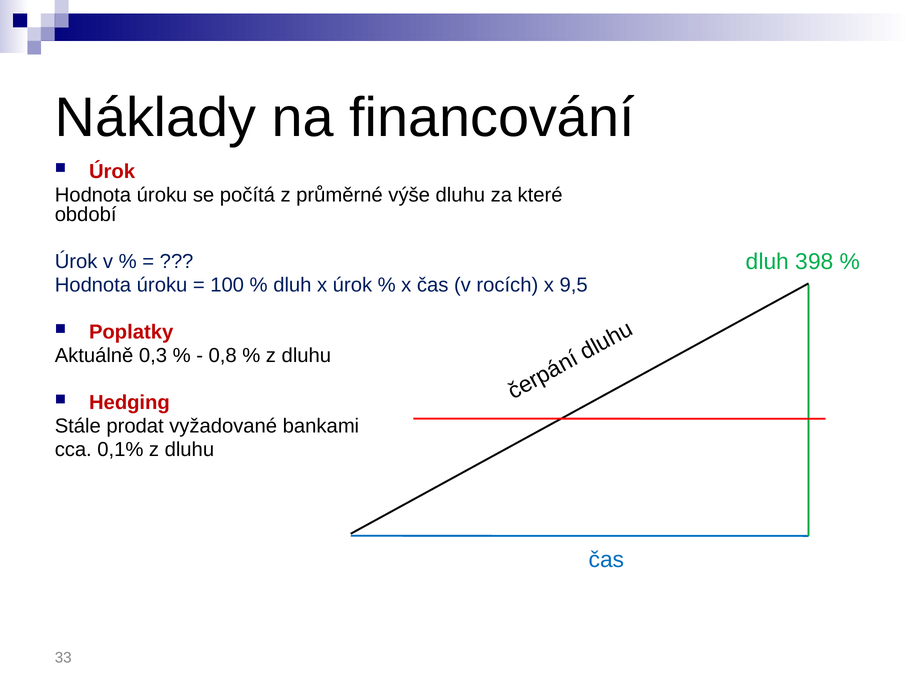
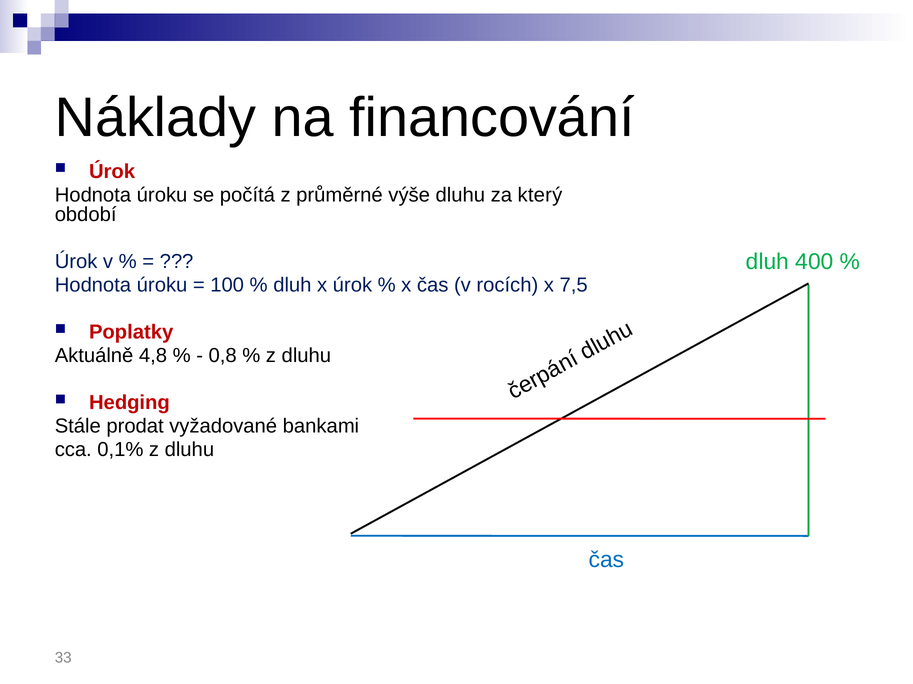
které: které -> který (540, 195)
398: 398 -> 400 (814, 262)
9,5: 9,5 -> 7,5 (574, 285)
0,3: 0,3 -> 4,8 (153, 356)
